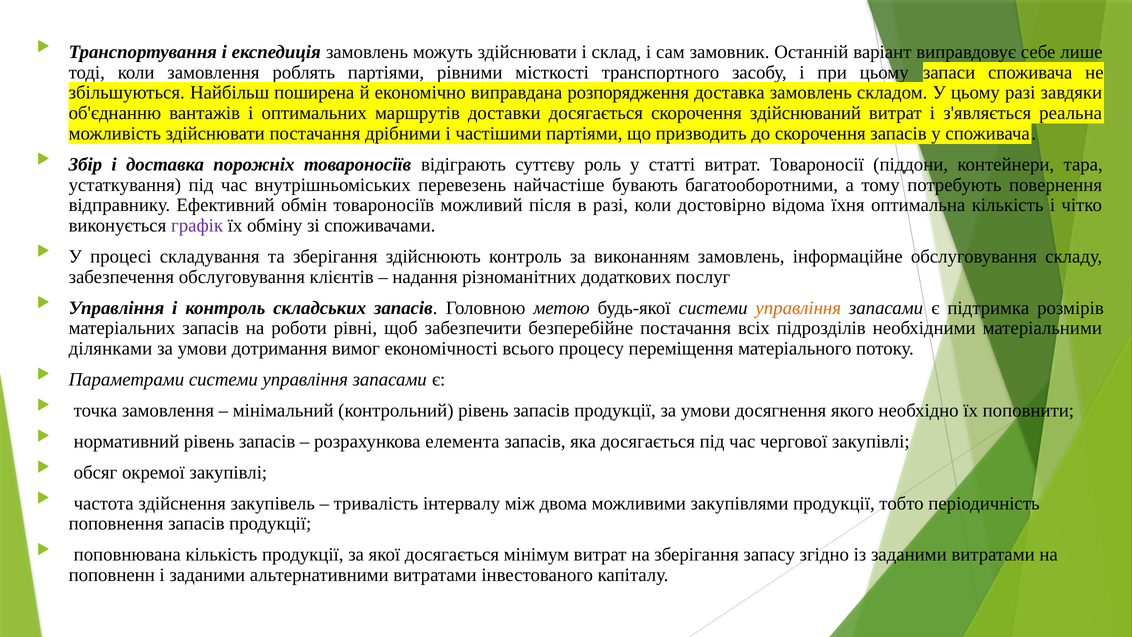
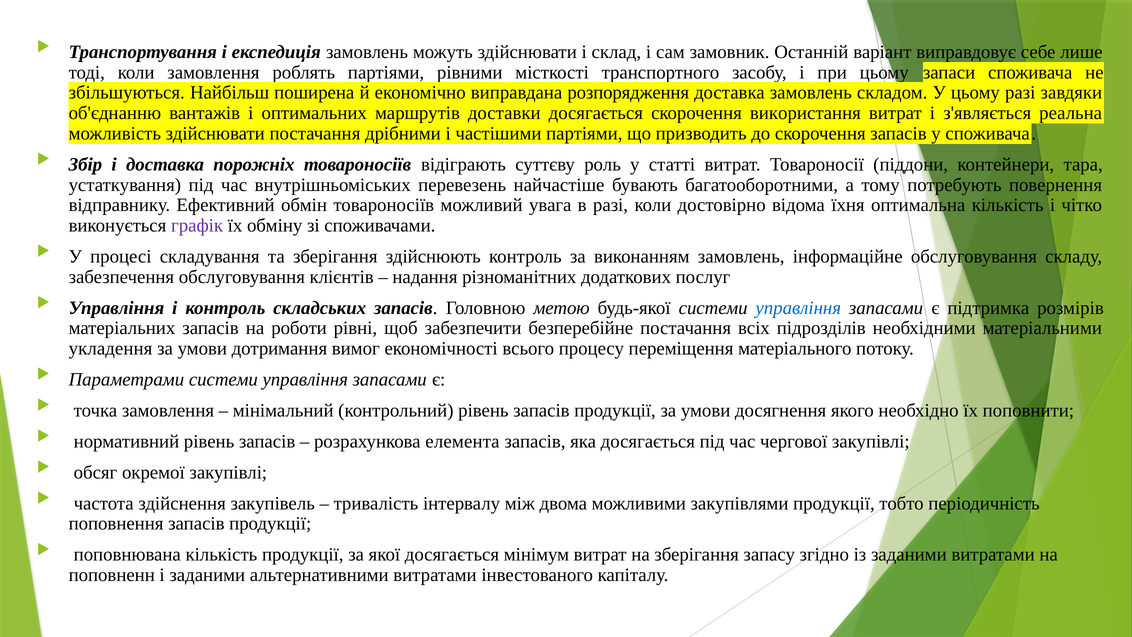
здійснюваний: здійснюваний -> використання (805, 113)
після: після -> увага (550, 205)
управління colour: orange -> blue (798, 308)
ділянками: ділянками -> укладення (111, 348)
